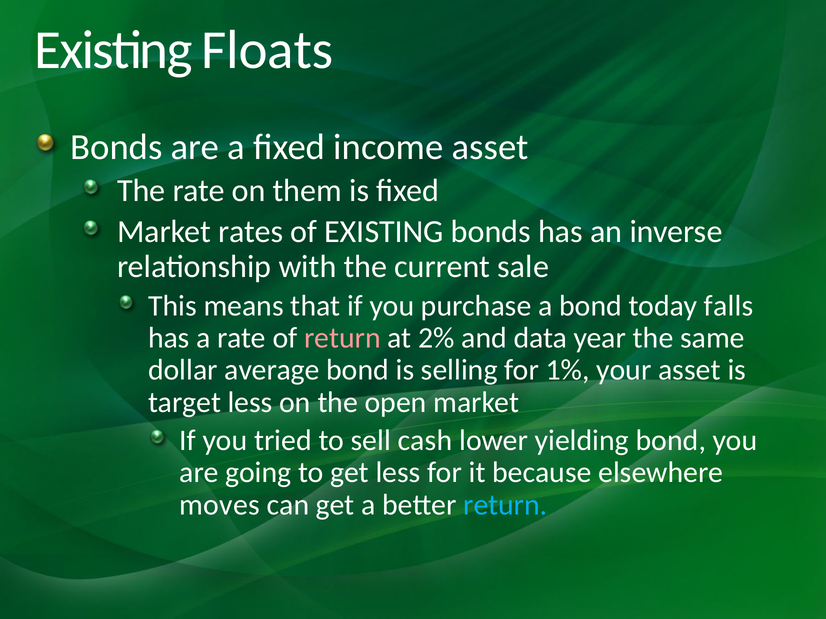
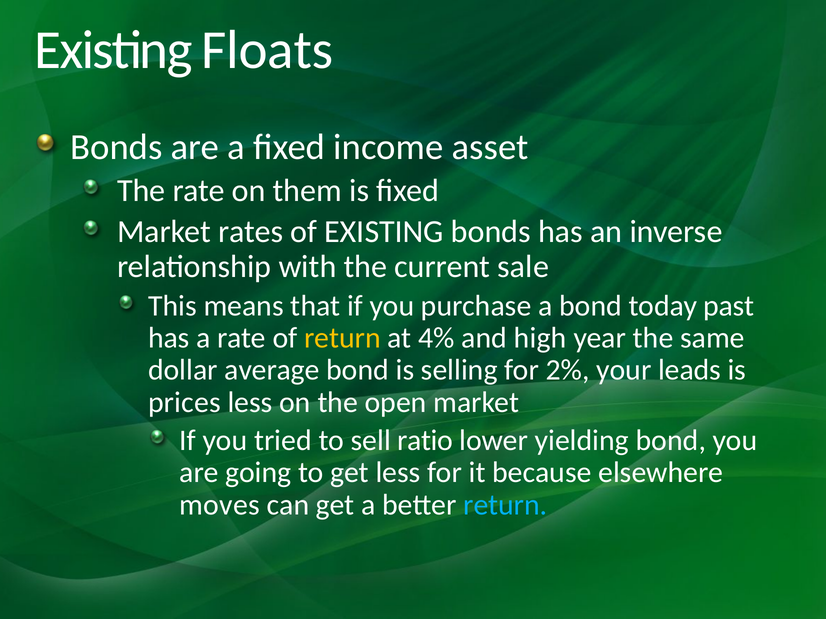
falls: falls -> past (729, 306)
return colour: pink -> yellow (342, 338)
2%: 2% -> 4% (436, 338)
data: data -> high (540, 338)
1%: 1% -> 2% (568, 370)
your asset: asset -> leads (690, 370)
target: target -> prices (184, 403)
cash: cash -> ratio (425, 441)
